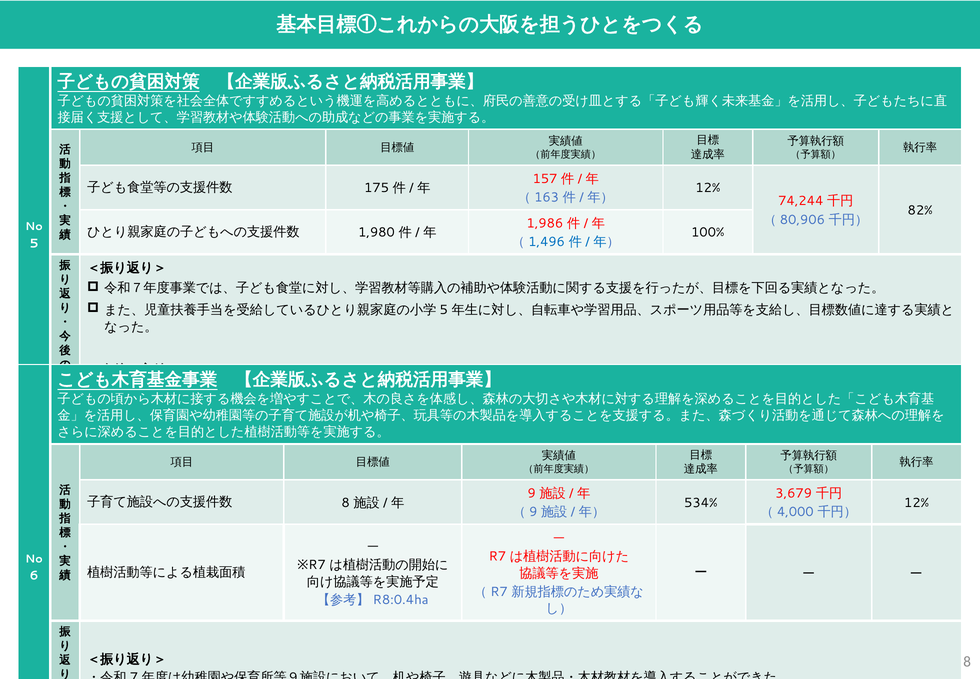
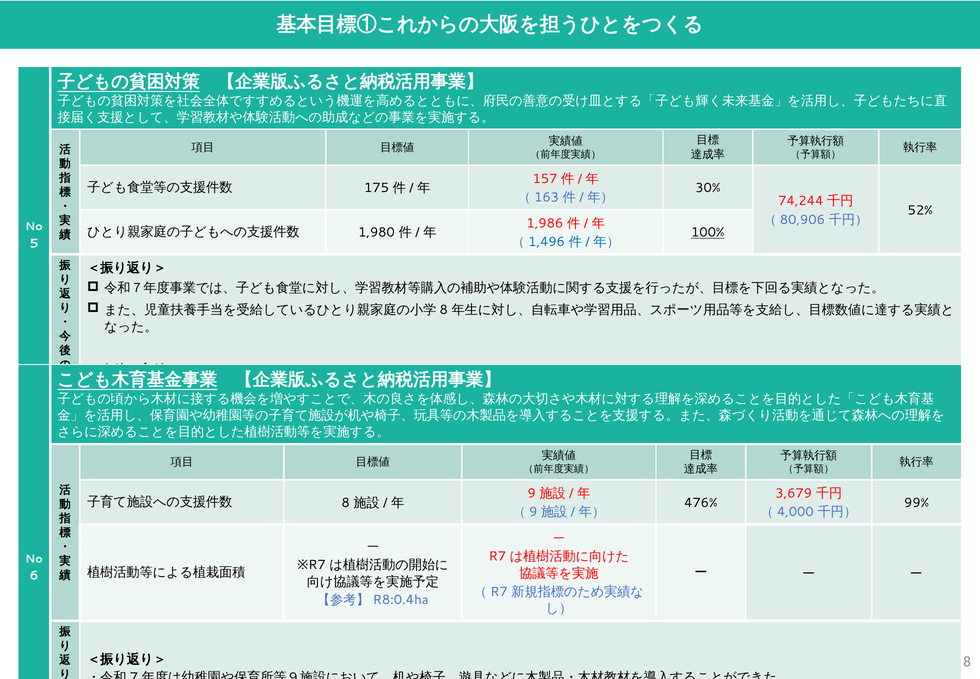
12%: 12% -> 30% (708, 188)
82%: 82% -> 52% (920, 210)
100% underline: none -> present (708, 232)
5: 5 -> 8 (444, 310)
534%: 534% -> 476% (701, 502)
12%: 12% -> 99% (917, 502)
